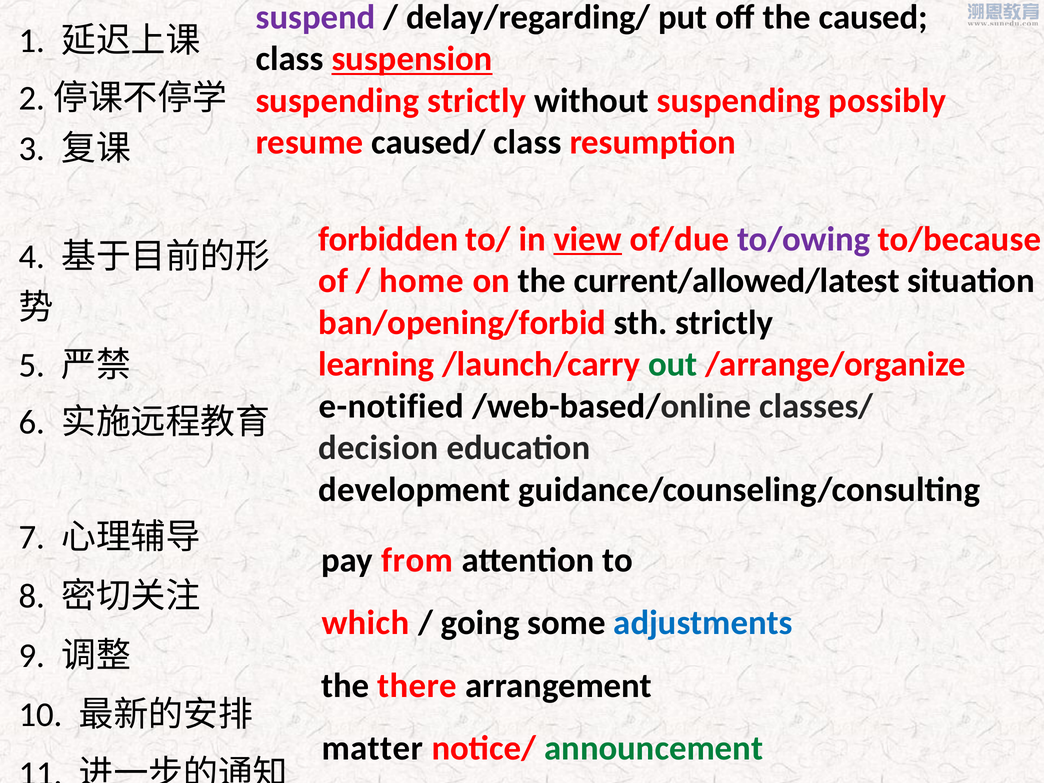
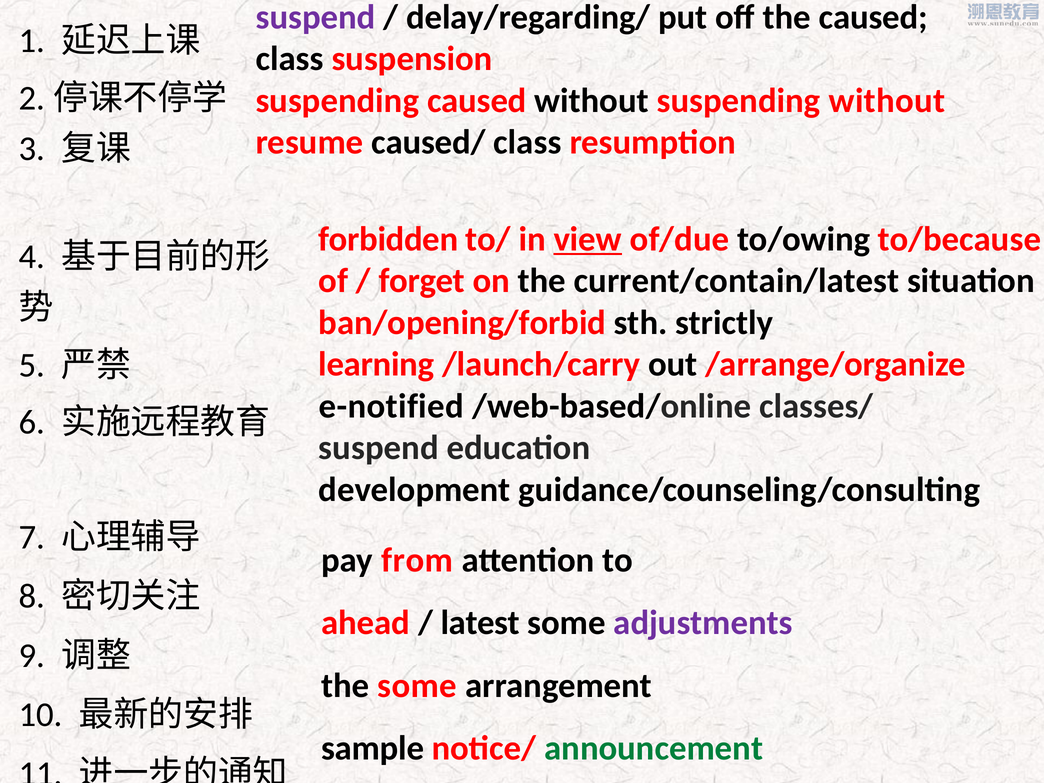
suspension underline: present -> none (412, 59)
suspending strictly: strictly -> caused (477, 101)
suspending possibly: possibly -> without (887, 101)
to/owing colour: purple -> black (804, 239)
home: home -> forget (422, 281)
current/allowed/latest: current/allowed/latest -> current/contain/latest (737, 281)
out colour: green -> black (673, 364)
decision: decision -> suspend (379, 448)
which: which -> ahead (366, 623)
going: going -> latest (480, 623)
adjustments colour: blue -> purple (703, 623)
the there: there -> some (417, 686)
matter: matter -> sample (373, 748)
